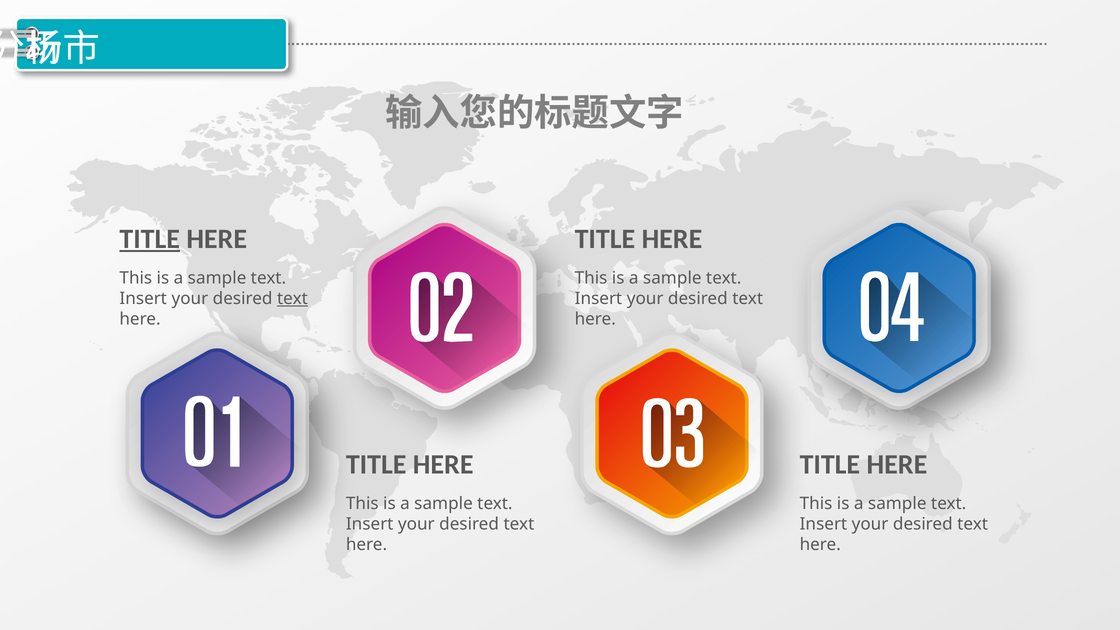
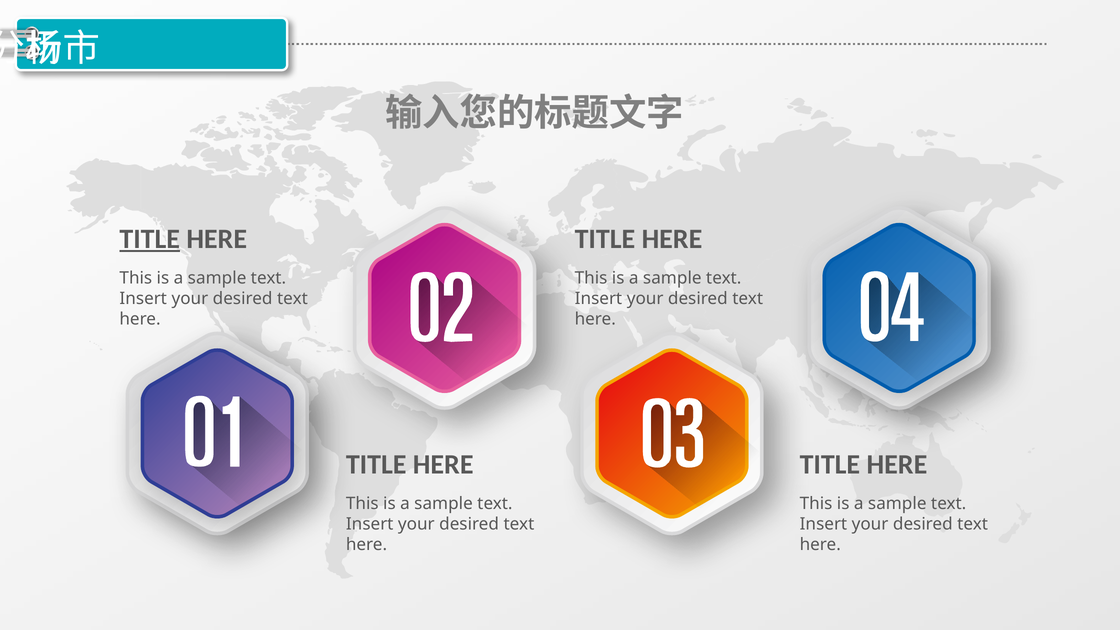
text underline: present -> none (292, 299)
